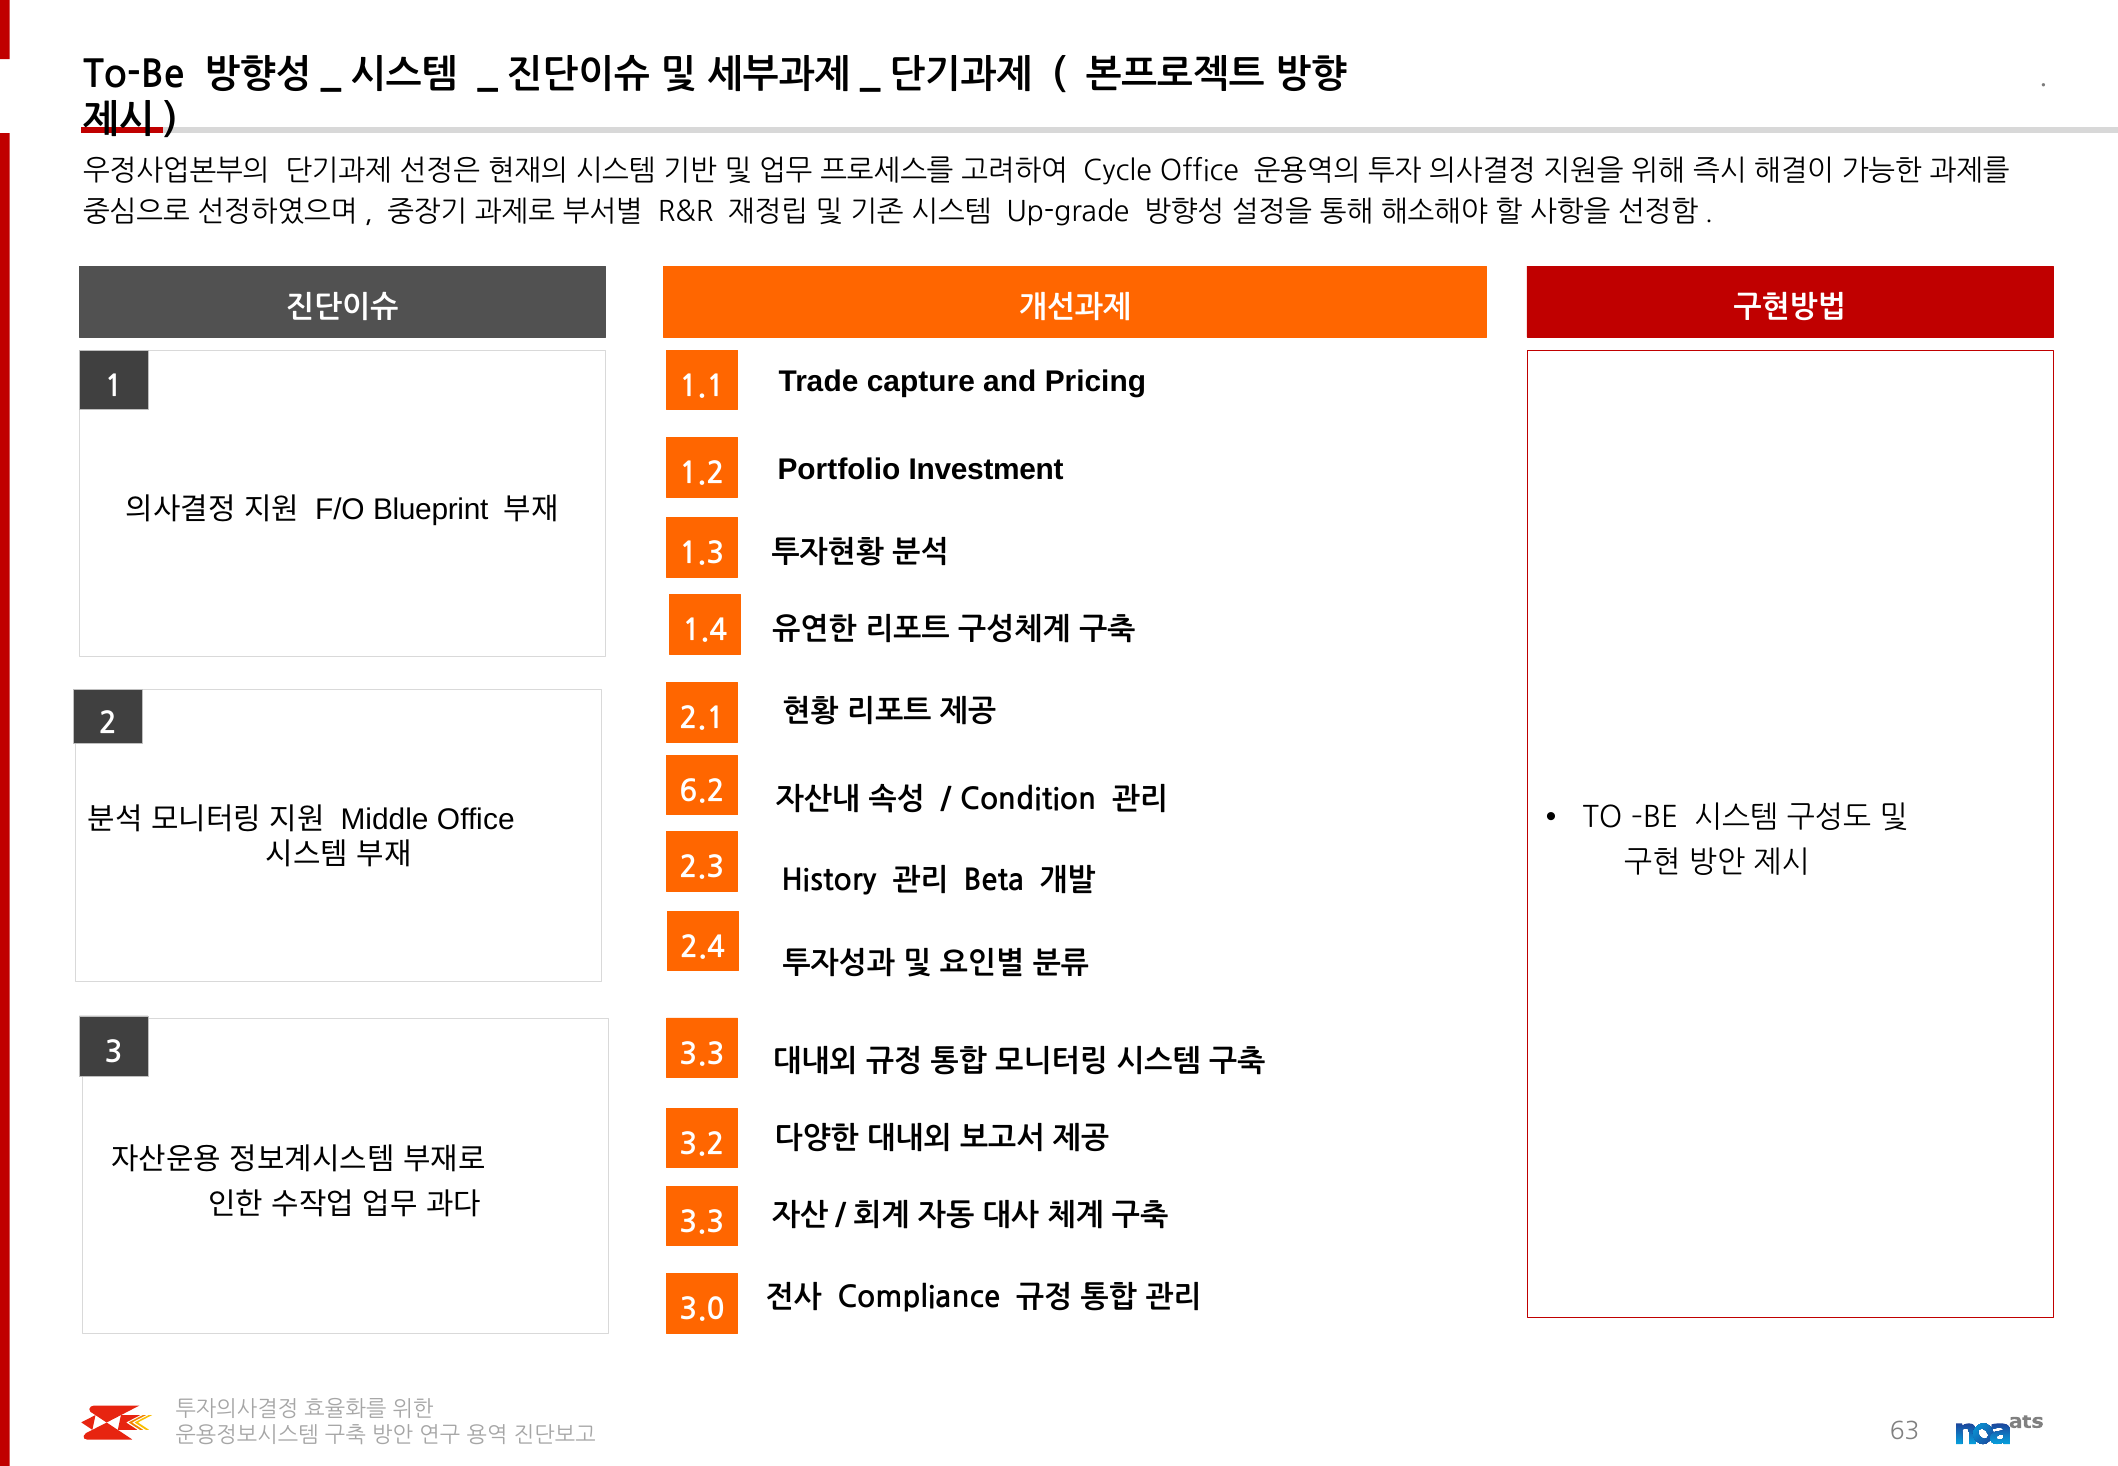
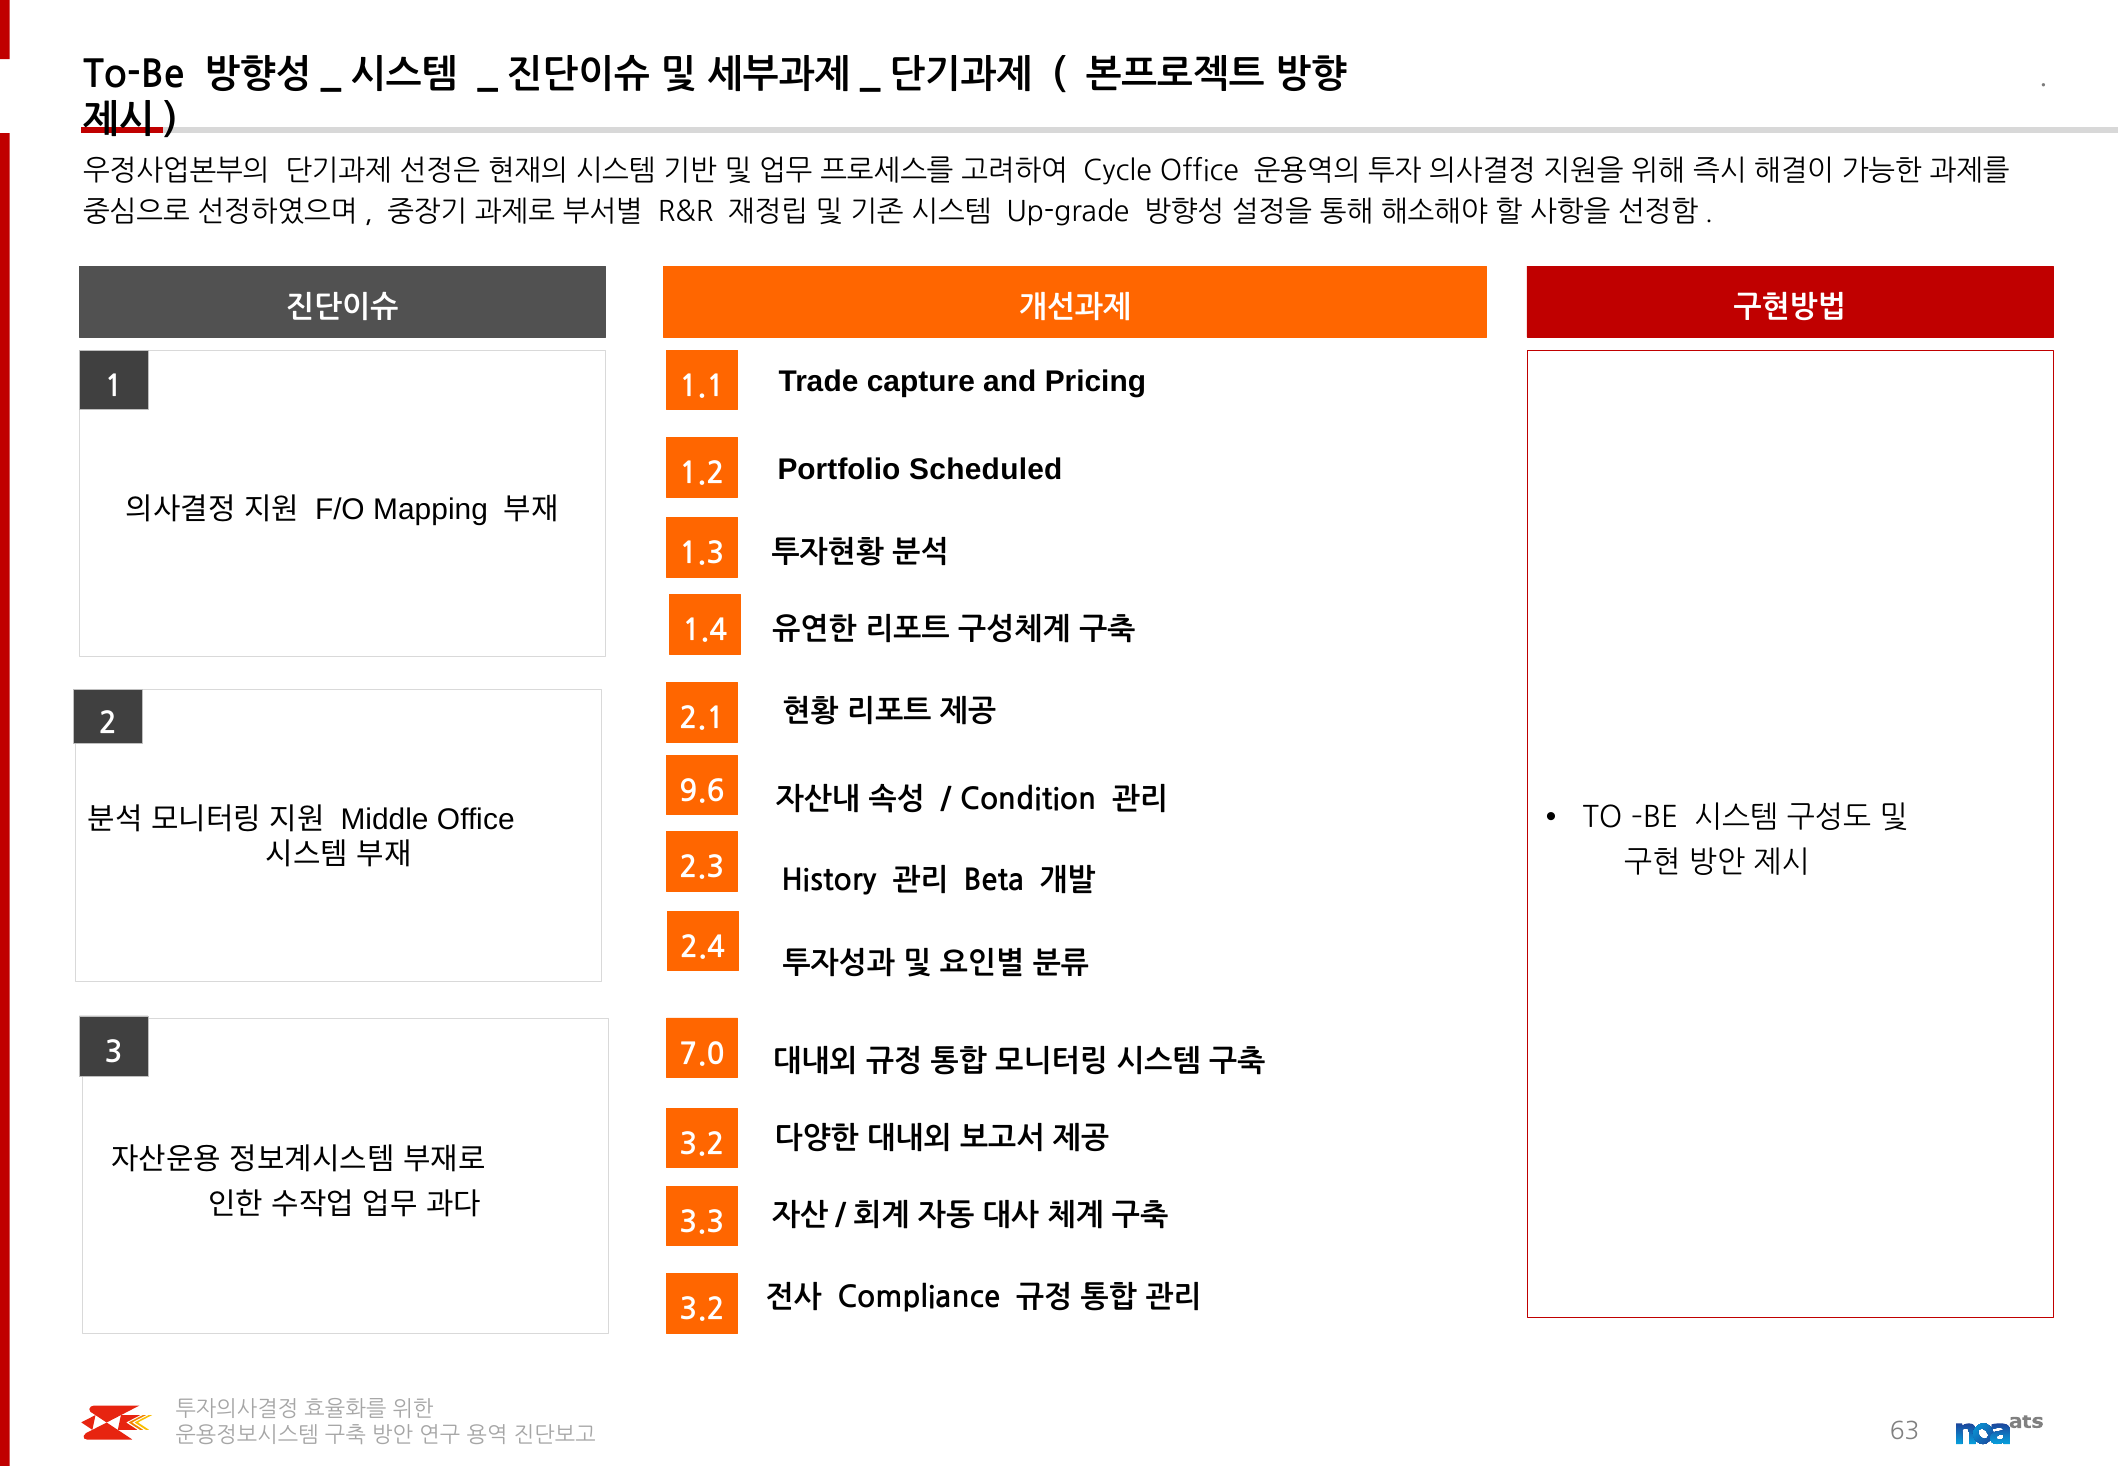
Investment: Investment -> Scheduled (986, 469)
Blueprint: Blueprint -> Mapping (431, 510)
6.2: 6.2 -> 9.6 (702, 792)
3.3: 3.3 -> 7.0 (702, 1054)
3.0: 3.0 -> 3.2 (702, 1310)
